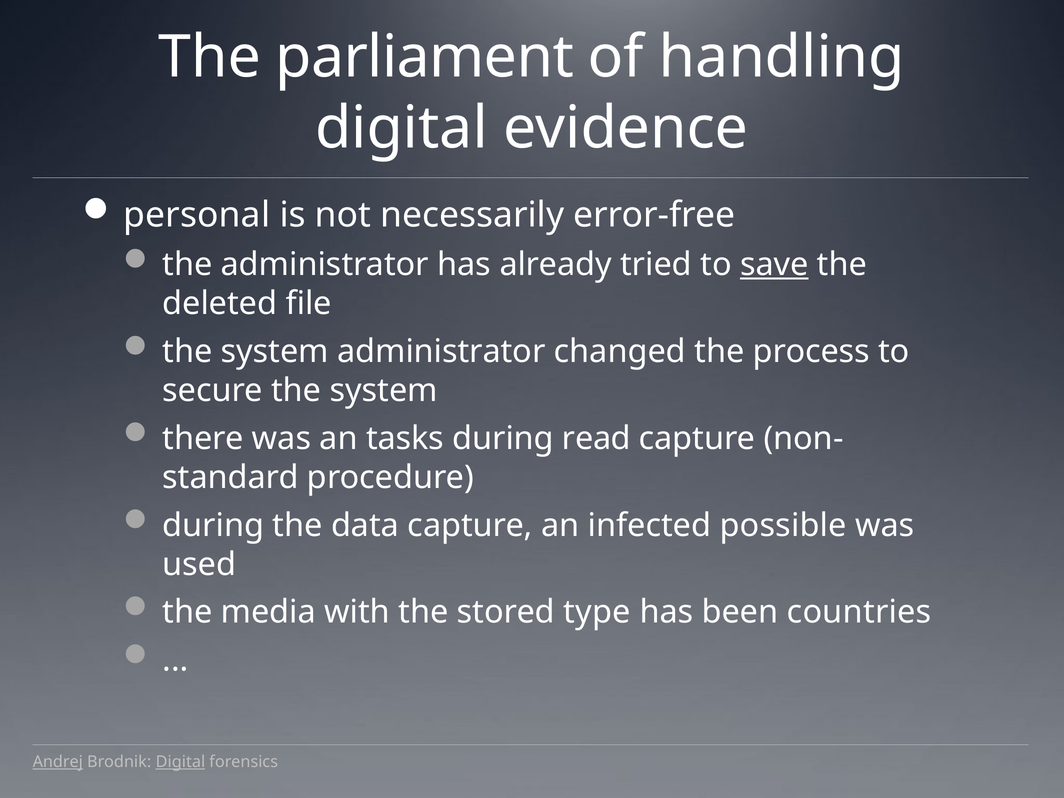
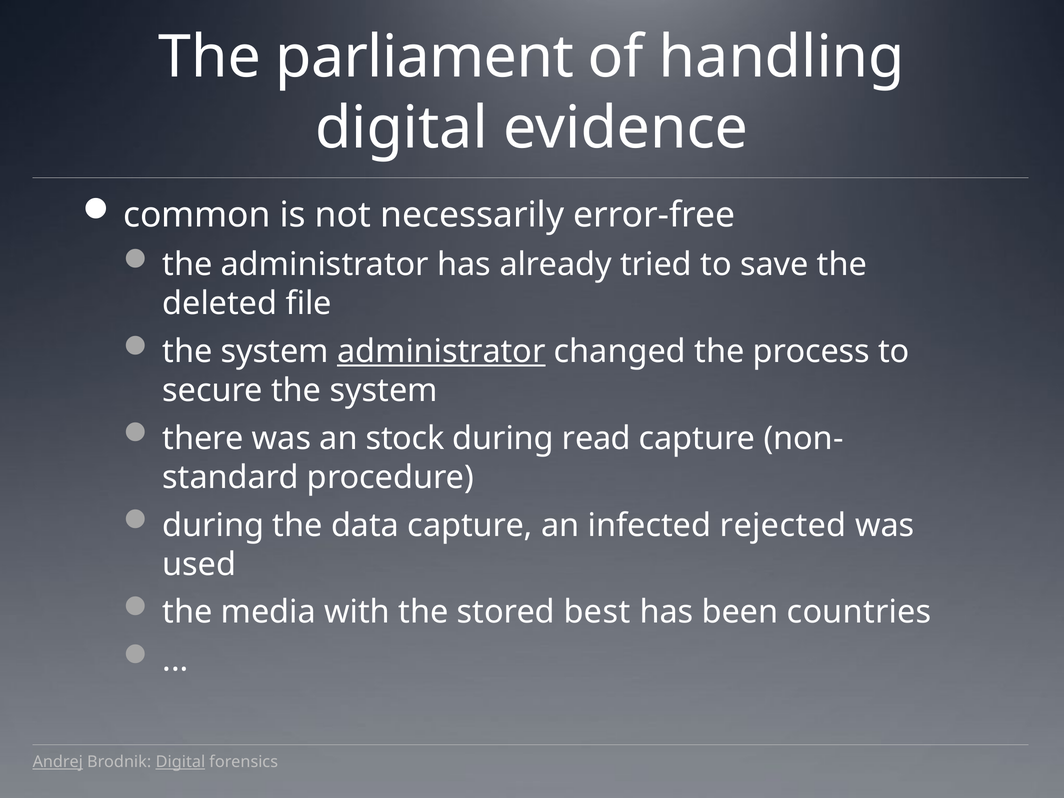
personal: personal -> common (197, 215)
save underline: present -> none (774, 265)
administrator underline: none -> present (441, 352)
tasks: tasks -> stock (405, 438)
possible: possible -> rejected (783, 525)
type: type -> best (597, 612)
